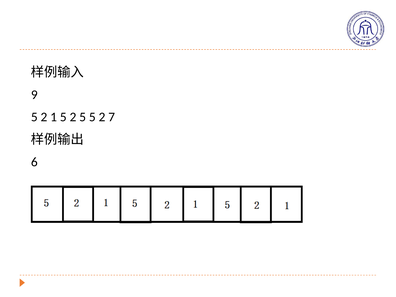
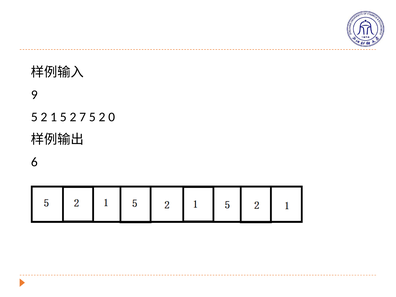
2 5: 5 -> 7 (83, 117)
7: 7 -> 0 (112, 117)
